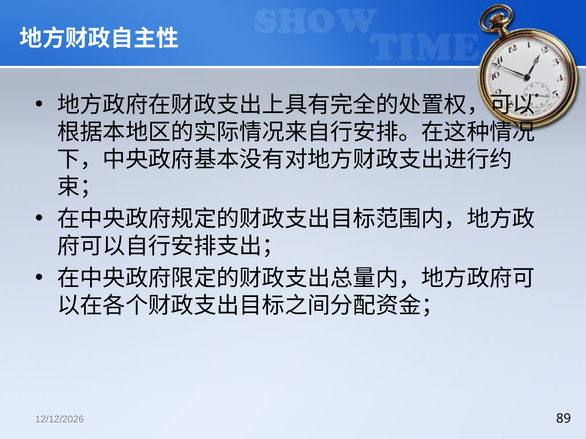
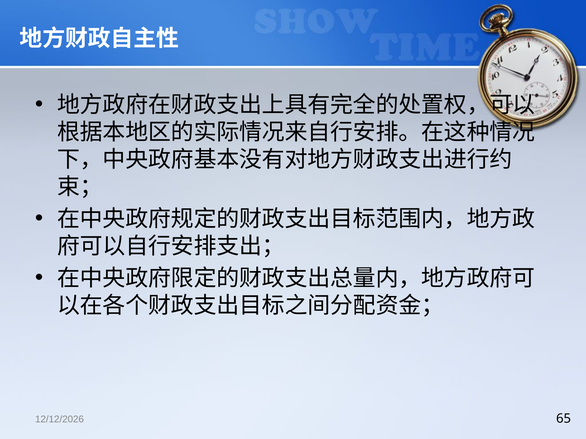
89: 89 -> 65 (564, 419)
